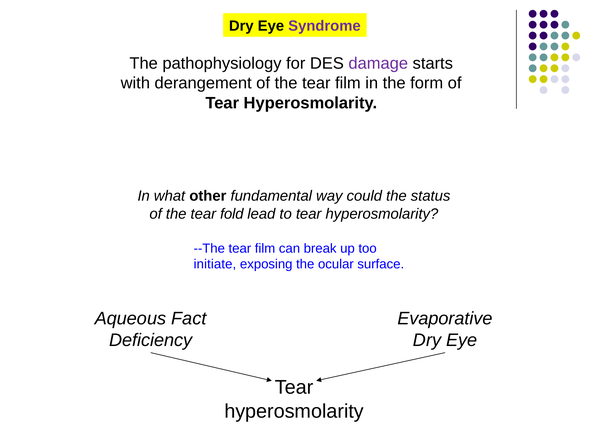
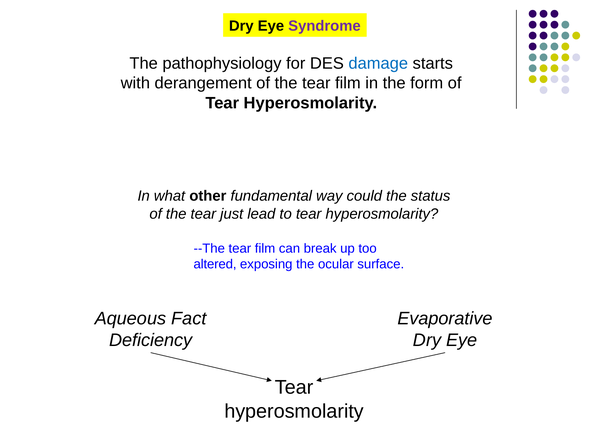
damage colour: purple -> blue (378, 63)
fold: fold -> just (232, 214)
initiate: initiate -> altered (215, 264)
